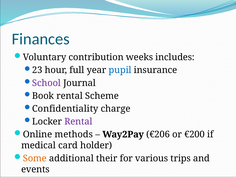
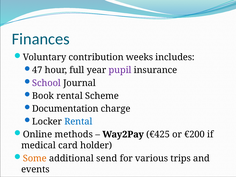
23: 23 -> 47 (37, 70)
pupil colour: blue -> purple (120, 70)
Confidentiality: Confidentiality -> Documentation (65, 109)
Rental colour: purple -> blue (78, 122)
€206: €206 -> €425 (158, 134)
their: their -> send (107, 158)
